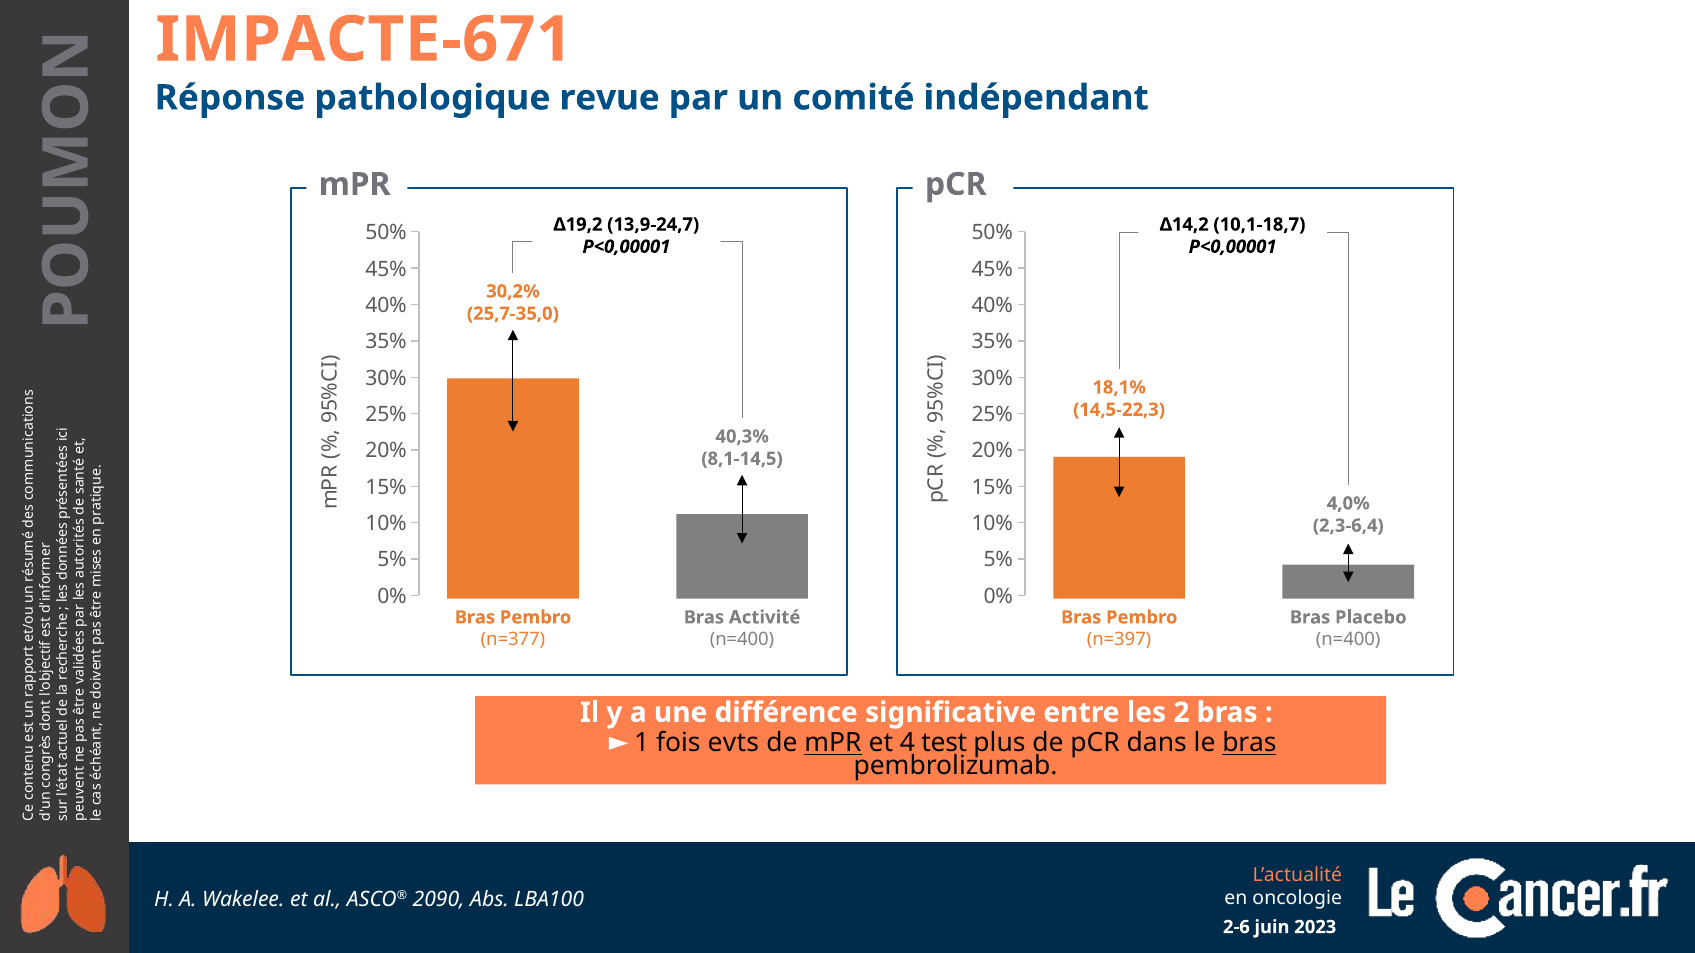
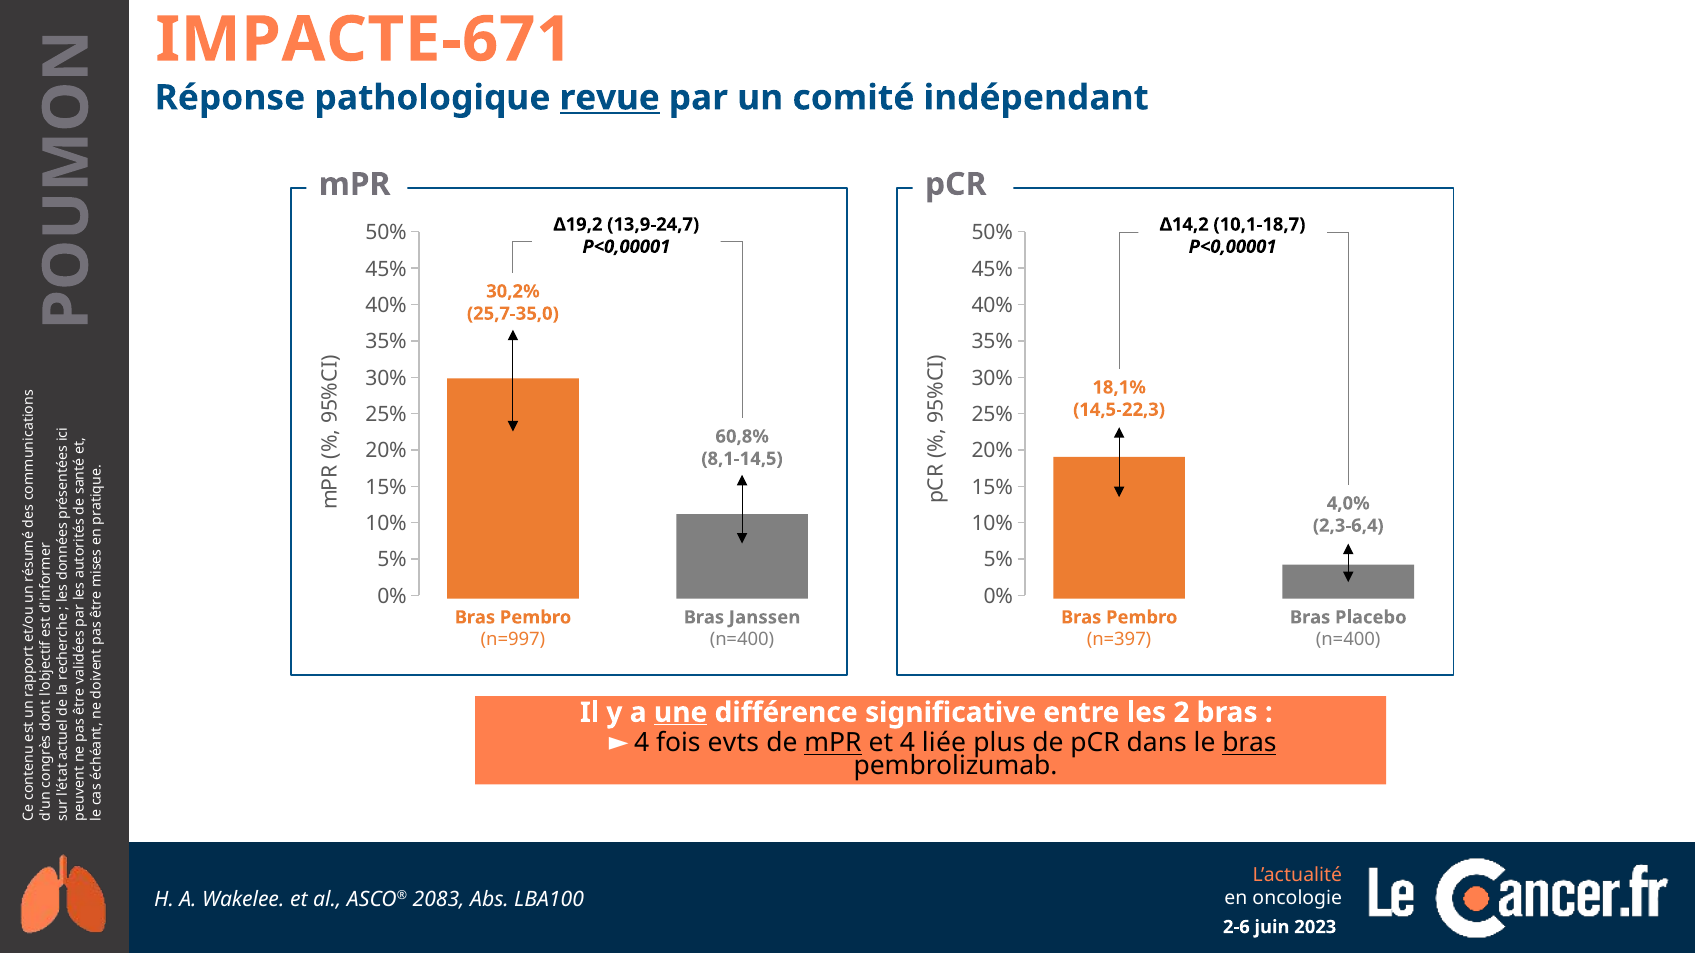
revue underline: none -> present (610, 98)
40,3%: 40,3% -> 60,8% (742, 437)
Activité: Activité -> Janssen (765, 618)
n=377: n=377 -> n=997 (513, 640)
une underline: none -> present (681, 713)
1: 1 -> 4 (642, 744)
test: test -> liée (944, 744)
2090: 2090 -> 2083 (439, 899)
